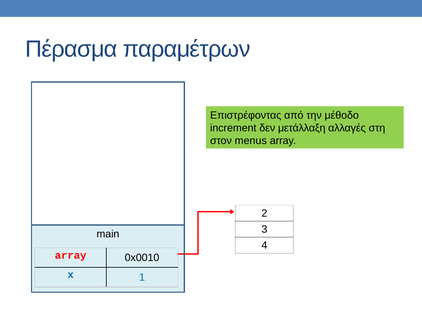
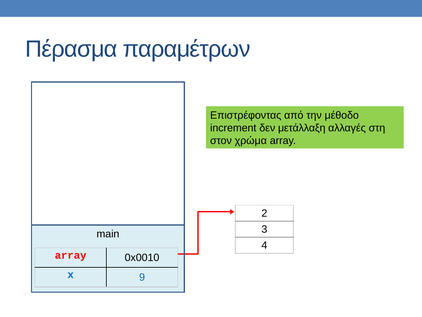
menus: menus -> χρώμα (251, 141)
1: 1 -> 9 (142, 277)
